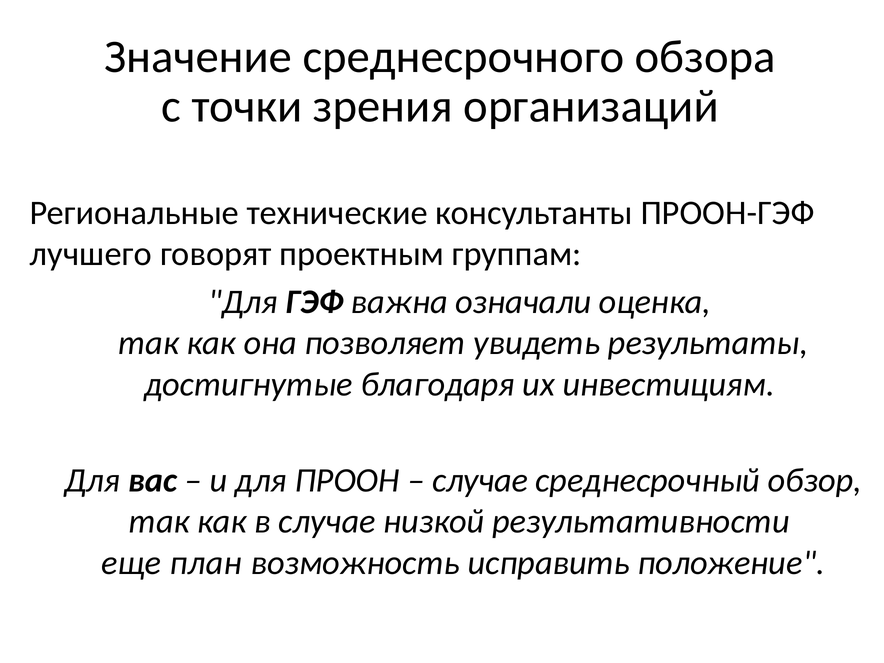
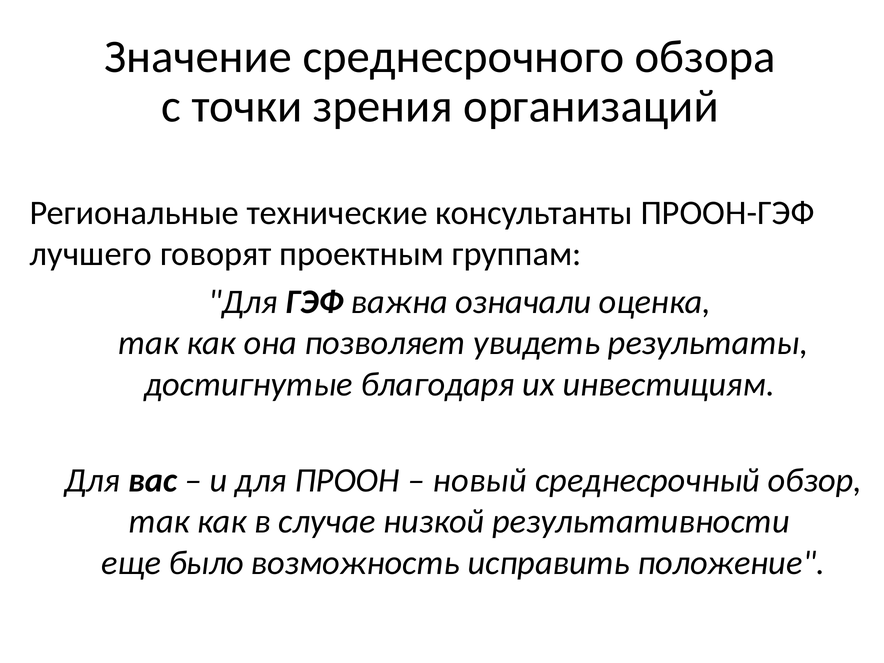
случае: случае -> новый (480, 480)
план: план -> было (206, 563)
